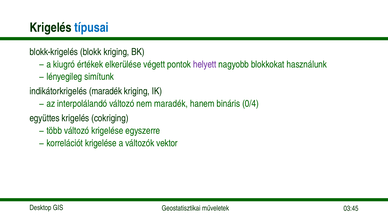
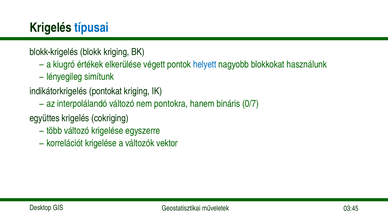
helyett colour: purple -> blue (205, 64)
indikátorkrigelés maradék: maradék -> pontokat (106, 91)
nem maradék: maradék -> pontokra (171, 104)
0/4: 0/4 -> 0/7 (251, 104)
